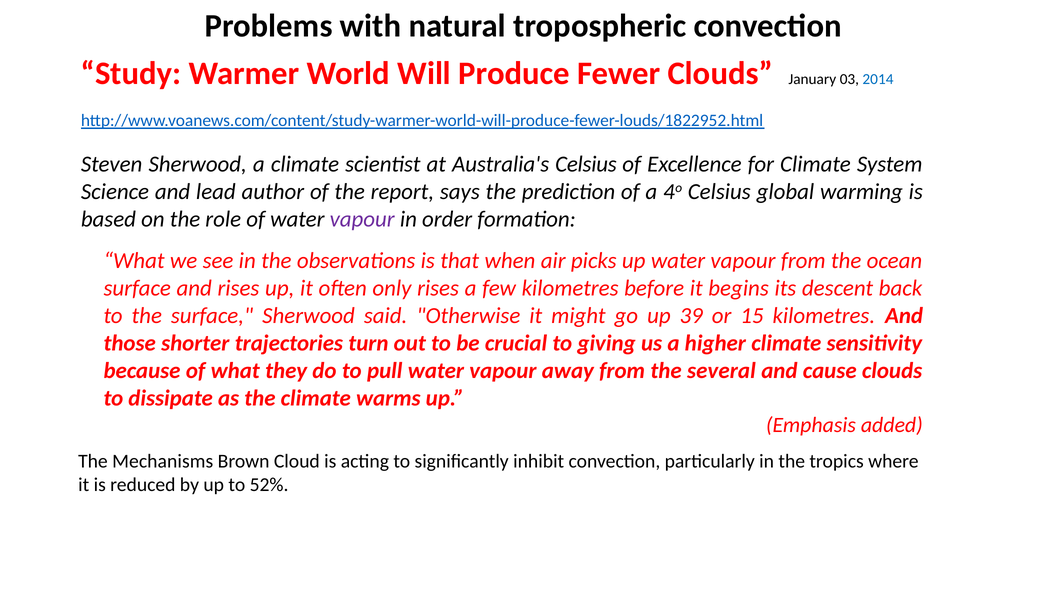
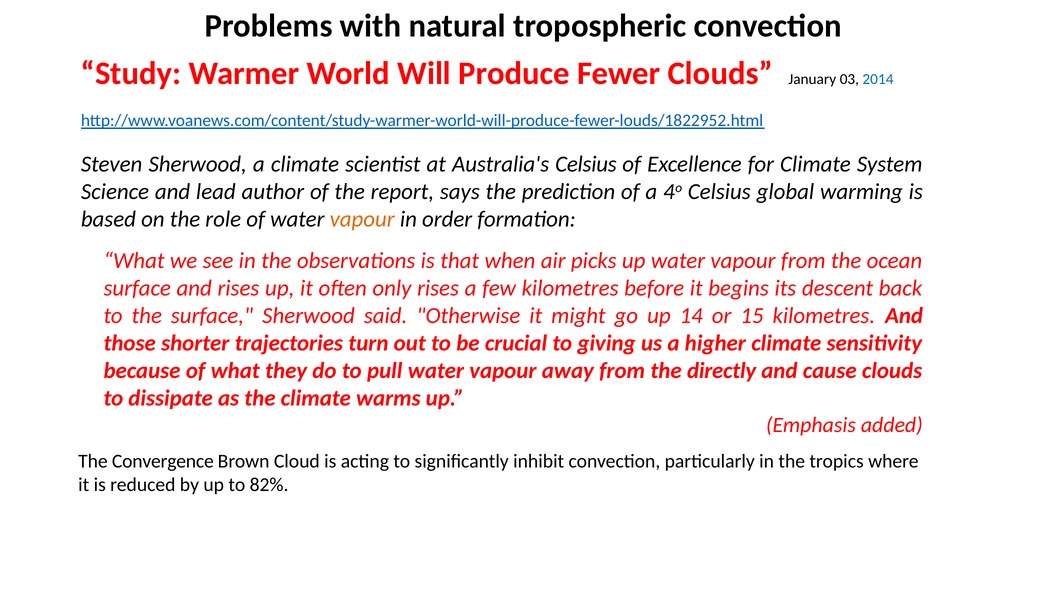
vapour colour: purple -> orange (362, 219)
39: 39 -> 14 (691, 316)
several: several -> directly (722, 371)
Mechanisms: Mechanisms -> Convergence (163, 461)
52%: 52% -> 82% (269, 485)
